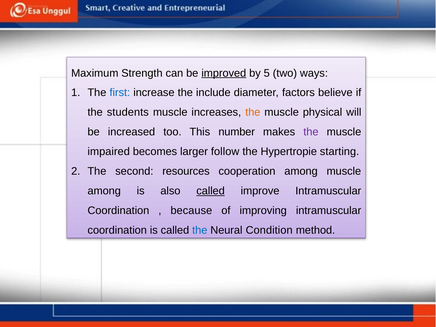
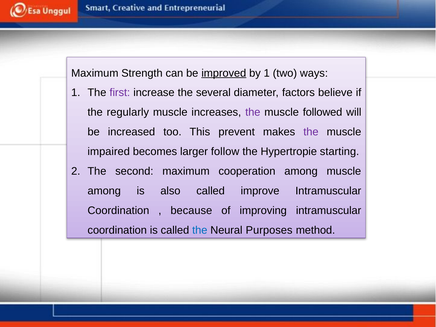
by 5: 5 -> 1 (267, 73)
first colour: blue -> purple (120, 93)
include: include -> several (213, 93)
students: students -> regularly (128, 112)
the colour: orange -> purple (253, 112)
physical: physical -> followed (323, 112)
number: number -> prevent (237, 132)
second resources: resources -> maximum (186, 171)
called underline: present -> none (211, 191)
Condition: Condition -> Purposes (269, 230)
